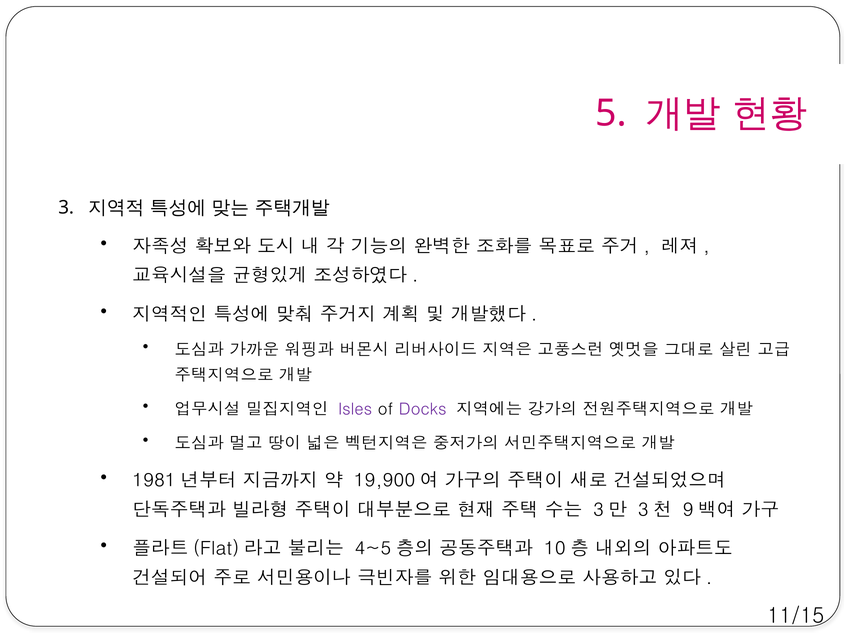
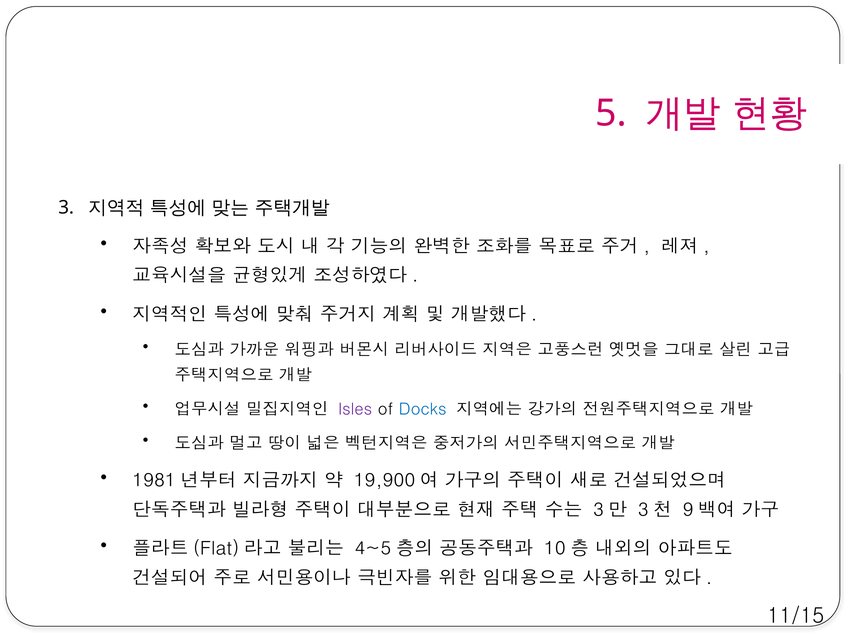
Docks colour: purple -> blue (423, 409)
